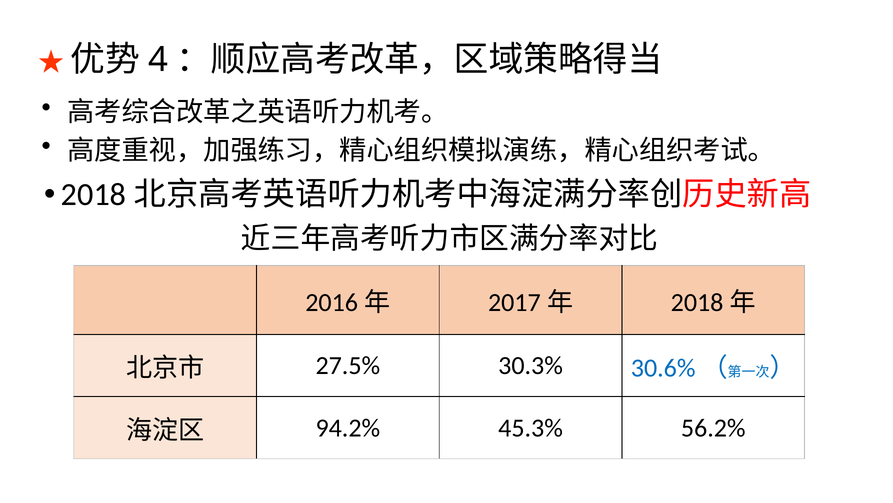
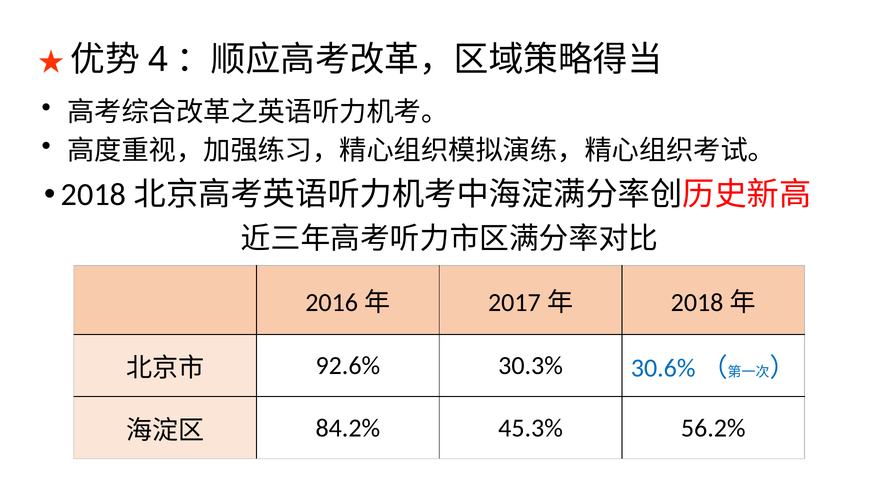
27.5%: 27.5% -> 92.6% (348, 365)
94.2%: 94.2% -> 84.2% (348, 427)
